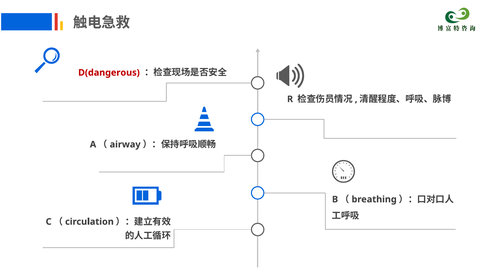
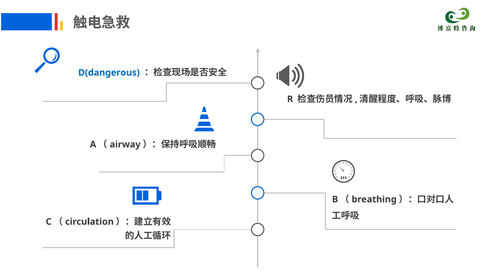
D(dangerous colour: red -> blue (109, 73)
